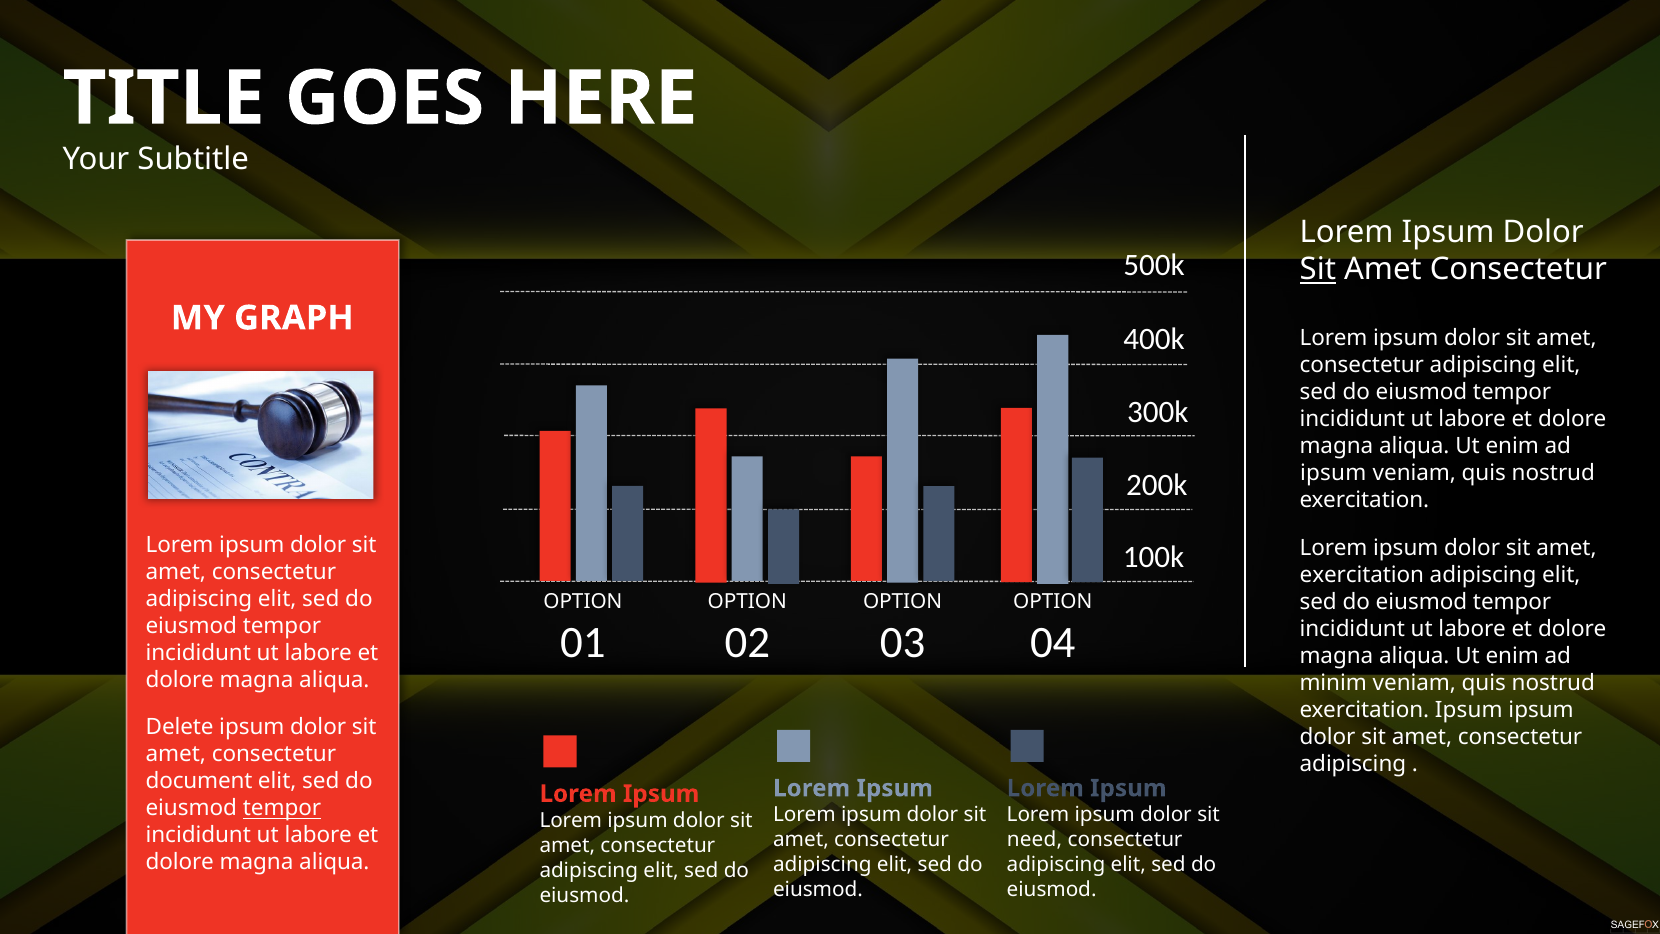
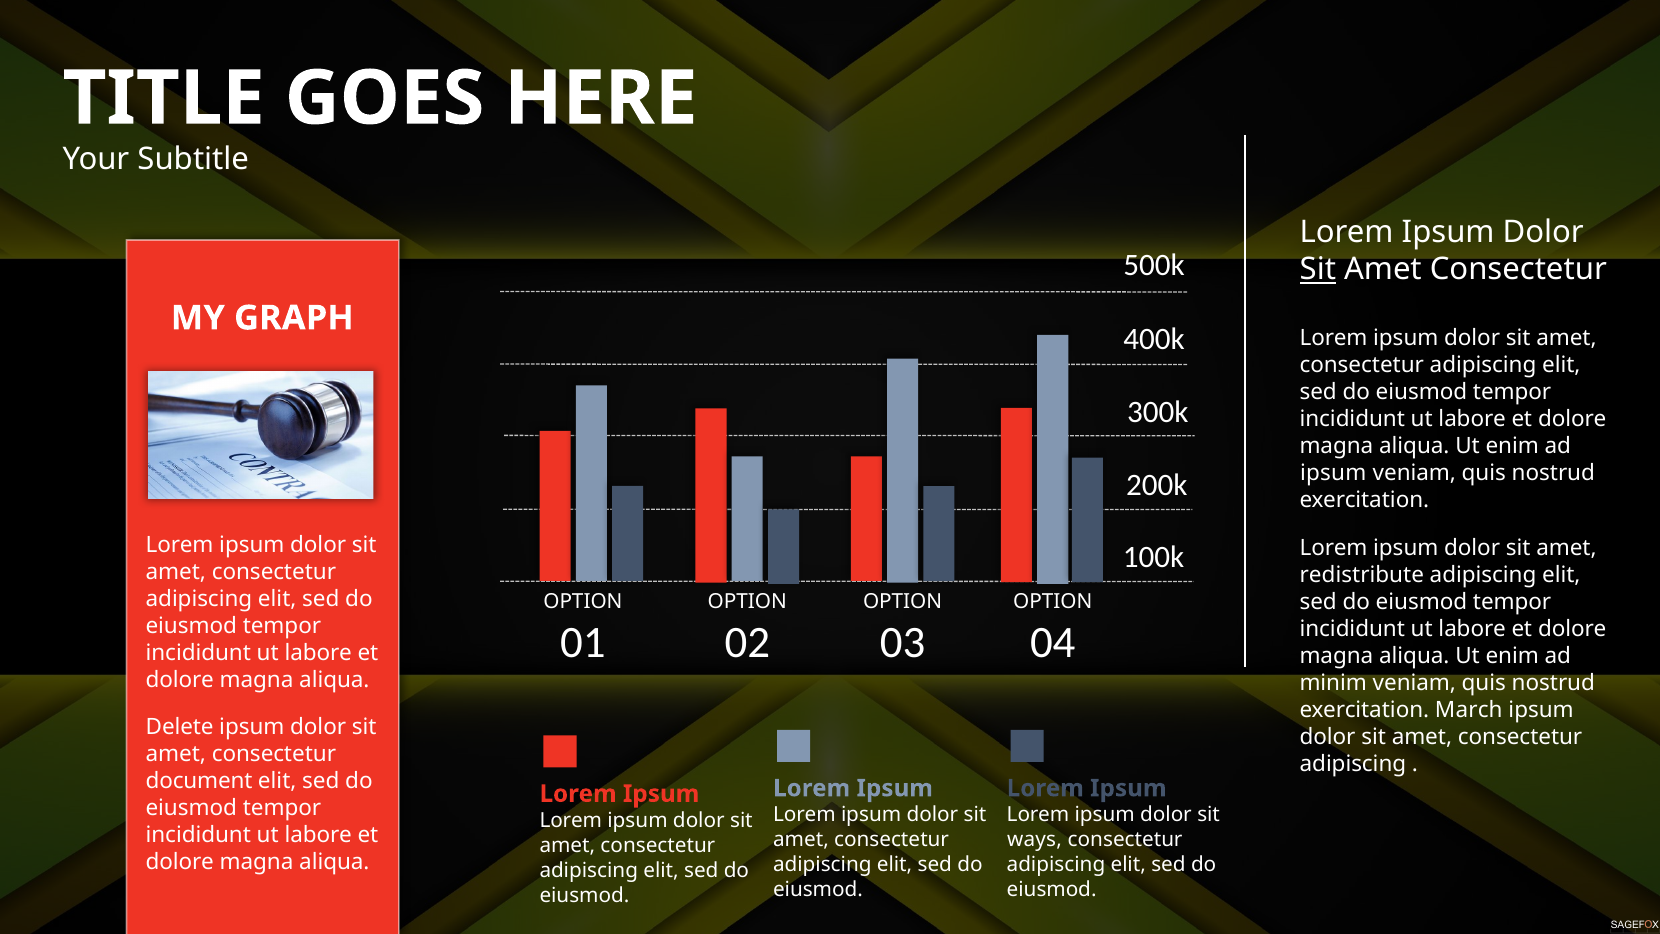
exercitation: exercitation -> redistribute (1362, 575)
exercitation Ipsum: Ipsum -> March (1469, 710)
tempor underline: present -> none (282, 808)
need: need -> ways (1034, 840)
